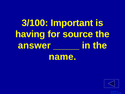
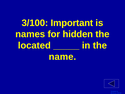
having: having -> names (30, 34)
source: source -> hidden (78, 34)
answer: answer -> located (34, 45)
